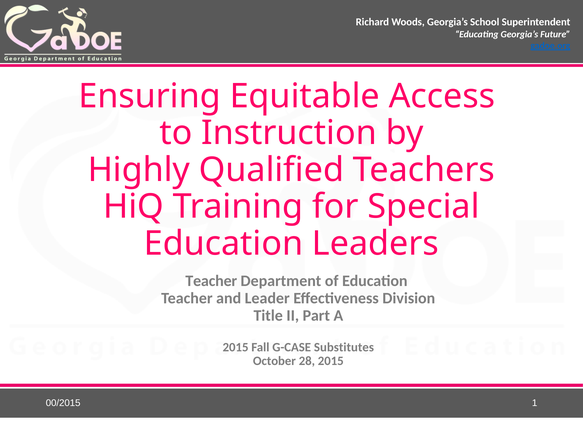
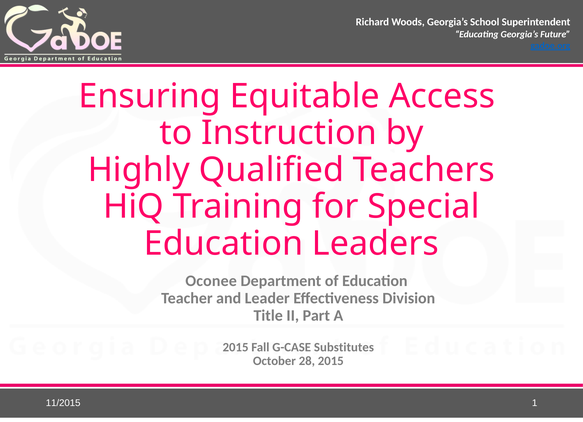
Teacher: Teacher -> Oconee (211, 281)
00/2015: 00/2015 -> 11/2015 (63, 403)
